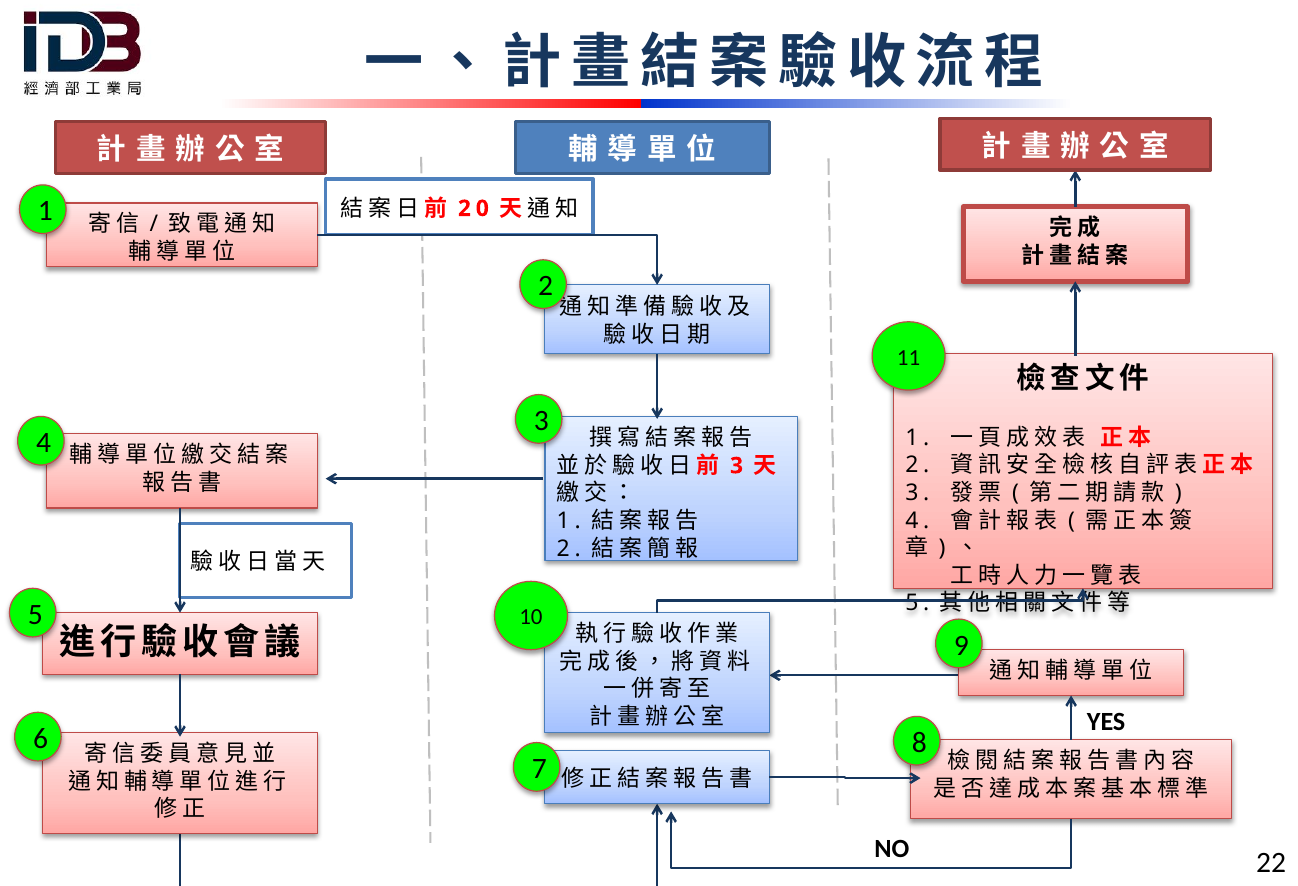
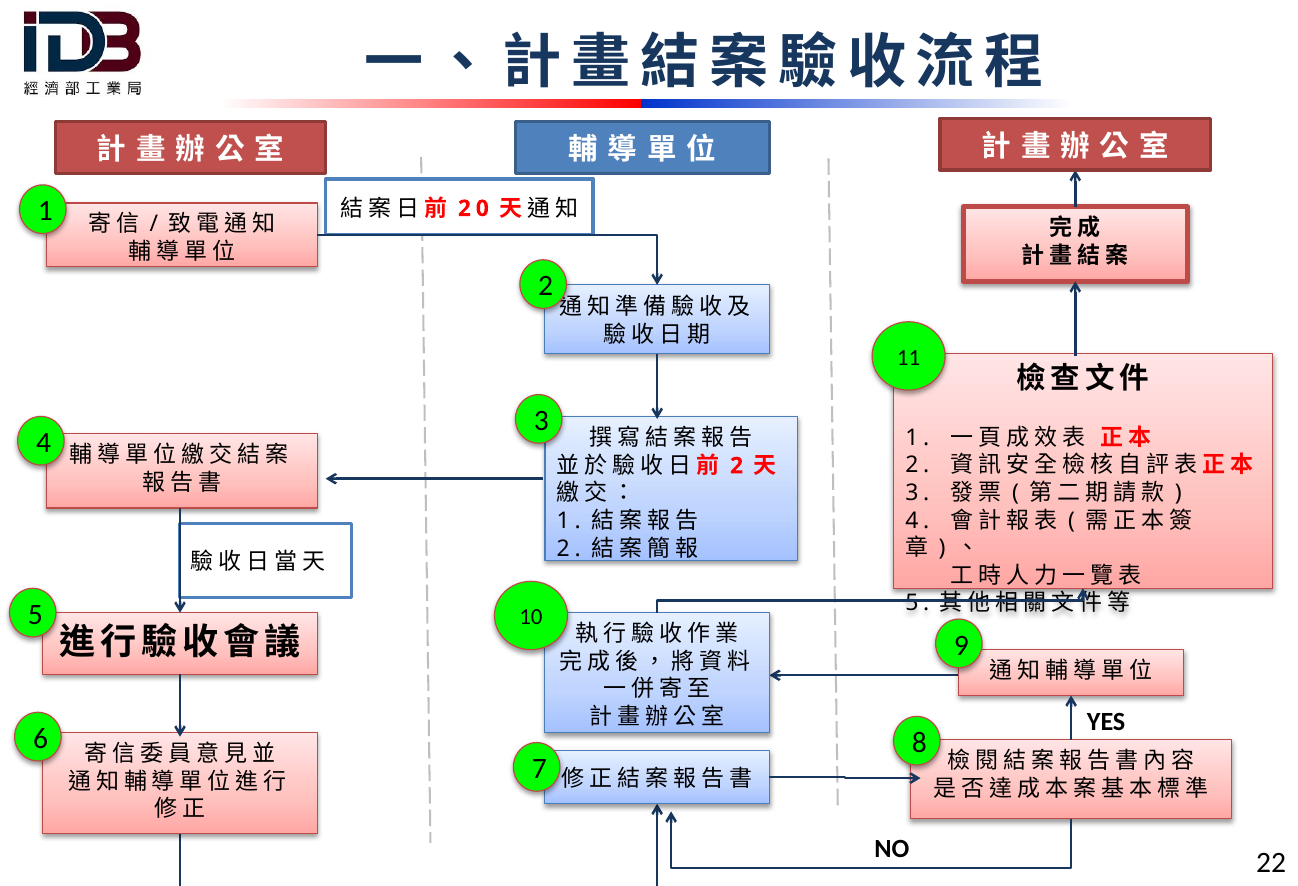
3: 3 -> 2 (737, 466)
